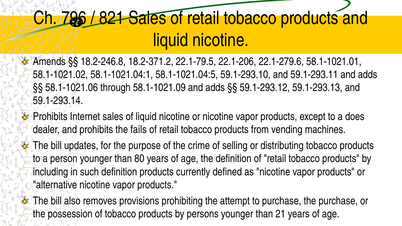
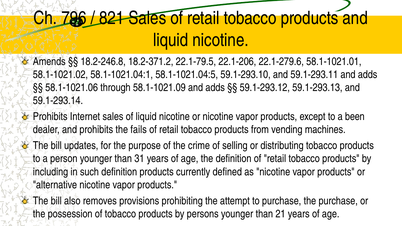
does: does -> been (355, 117)
80: 80 -> 31 (139, 159)
